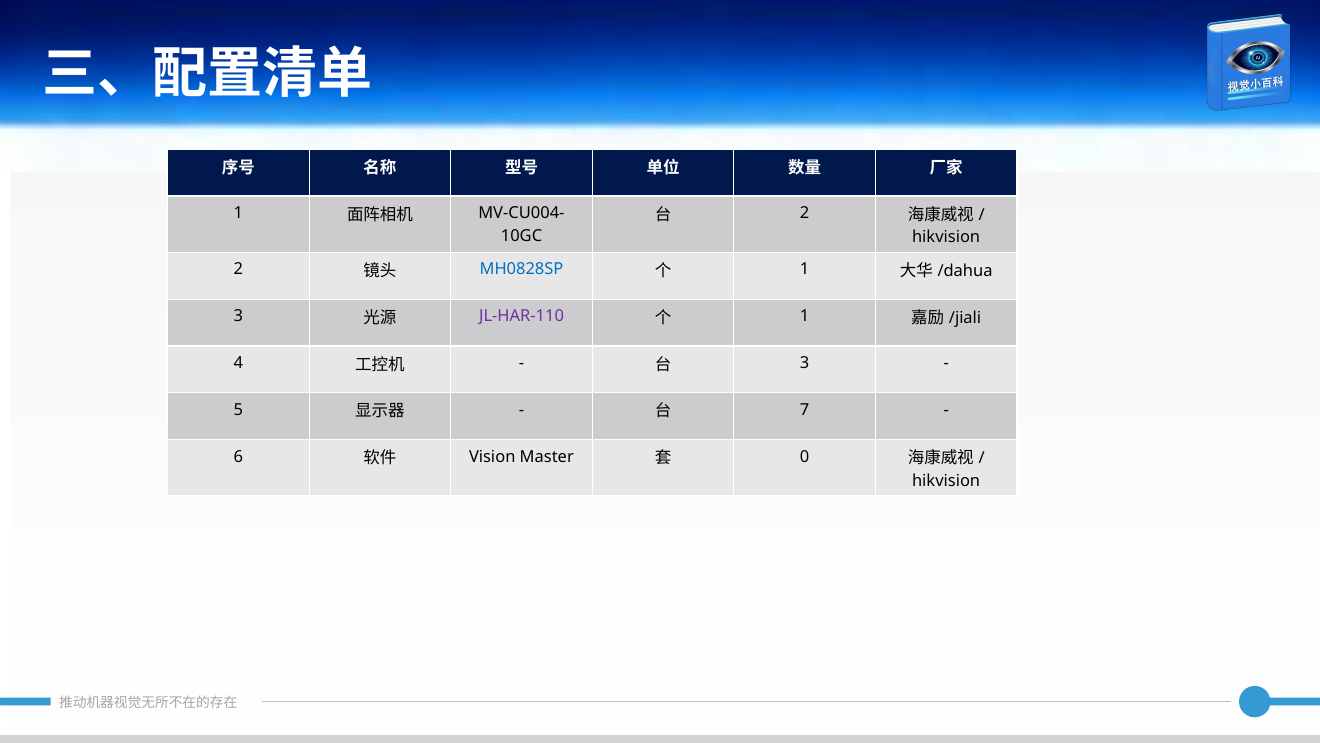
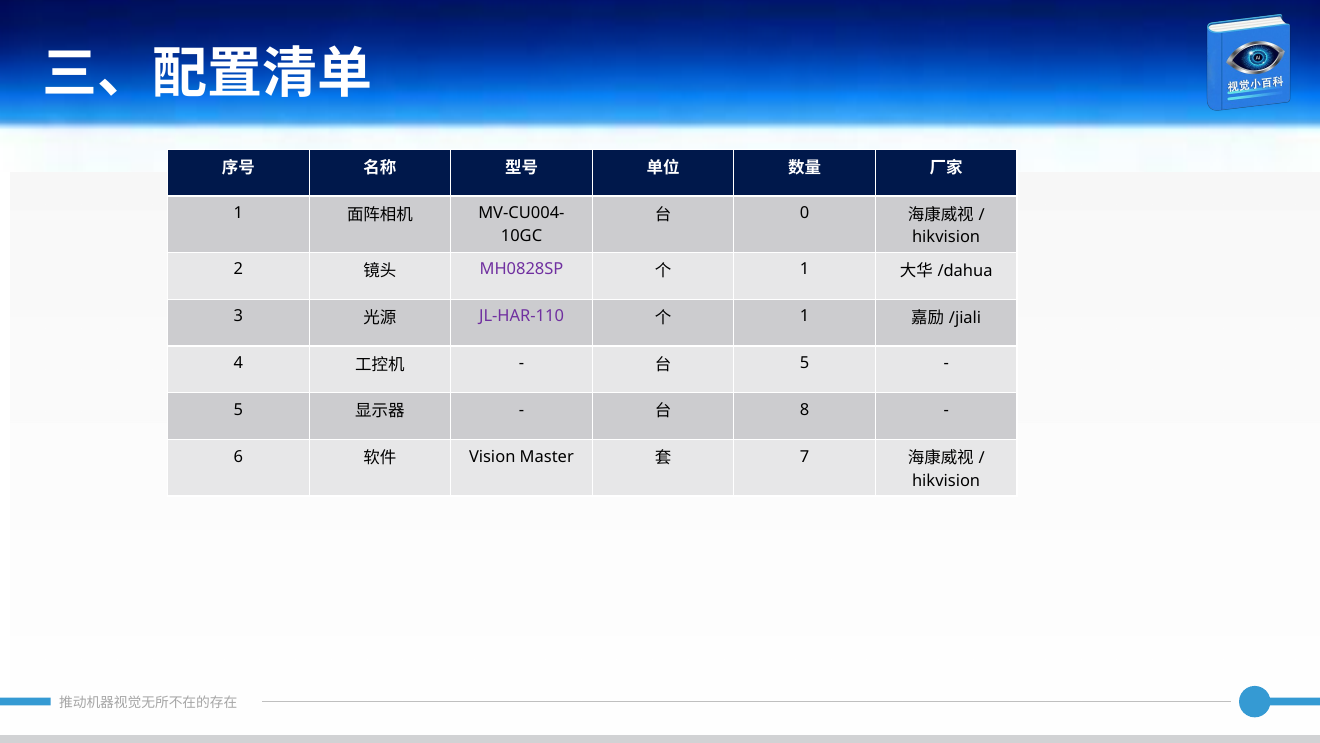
2: 2 -> 0 (805, 213)
MH0828SP colour: blue -> purple (521, 269)
3: 3 -> 5 (805, 363)
7: 7 -> 8 (805, 410)
0: 0 -> 7 (805, 456)
